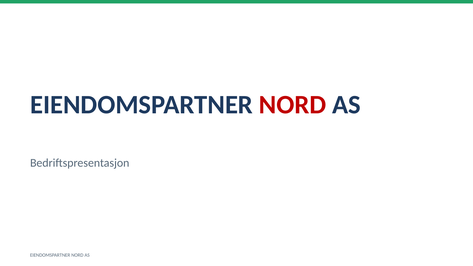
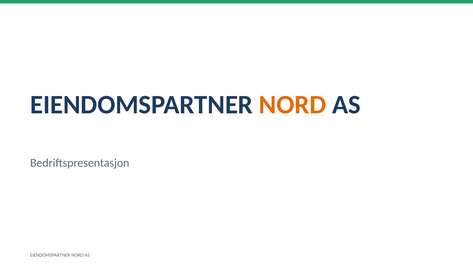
NORD colour: red -> orange (293, 105)
